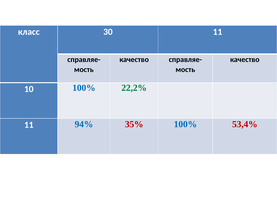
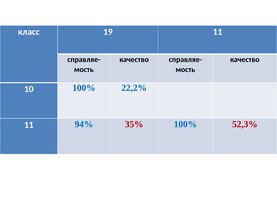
30: 30 -> 19 (108, 32)
22,2% colour: green -> blue (134, 88)
53,4%: 53,4% -> 52,3% (245, 124)
